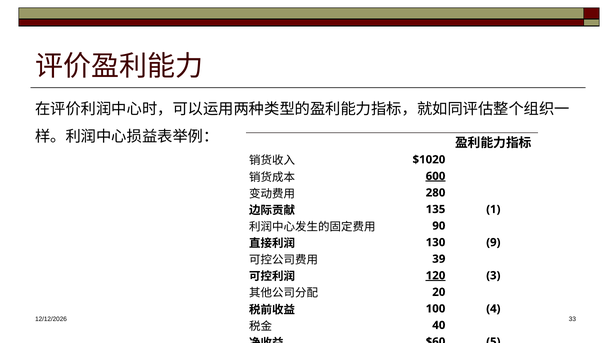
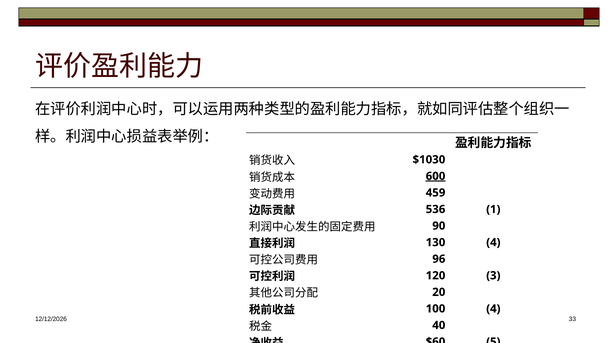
$1020: $1020 -> $1030 (429, 160)
280: 280 -> 459 (436, 193)
135: 135 -> 536 (436, 210)
130 9: 9 -> 4 (493, 243)
39: 39 -> 96 (439, 259)
120 underline: present -> none (436, 276)
